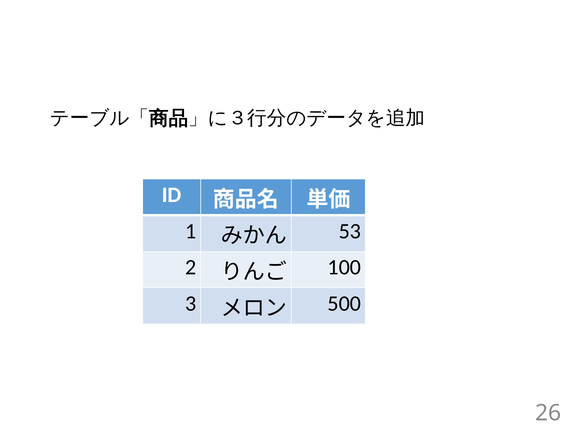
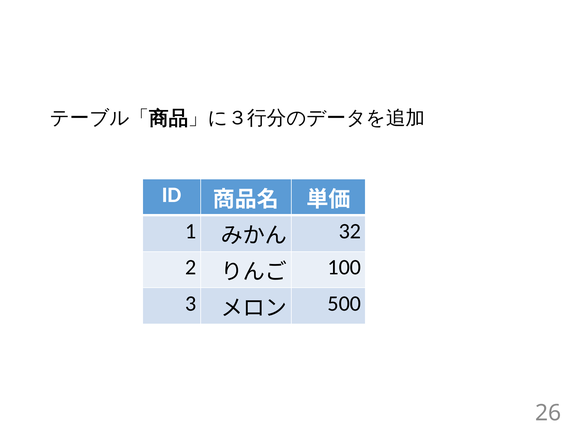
53: 53 -> 32 (350, 231)
